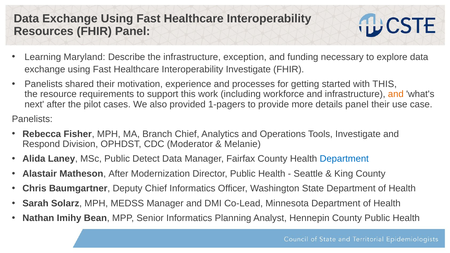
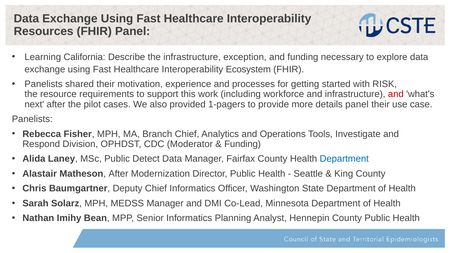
Maryland: Maryland -> California (85, 57)
Interoperability Investigate: Investigate -> Ecosystem (248, 69)
with THIS: THIS -> RISK (385, 84)
and colour: orange -> red (396, 94)
Melanie: Melanie -> Funding (243, 144)
